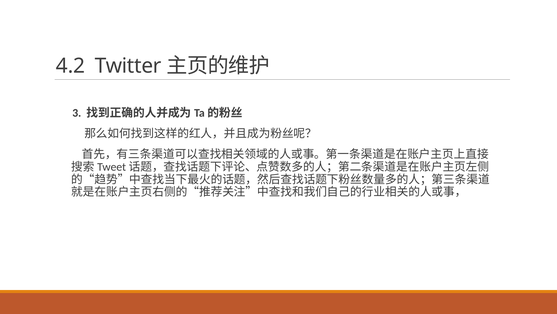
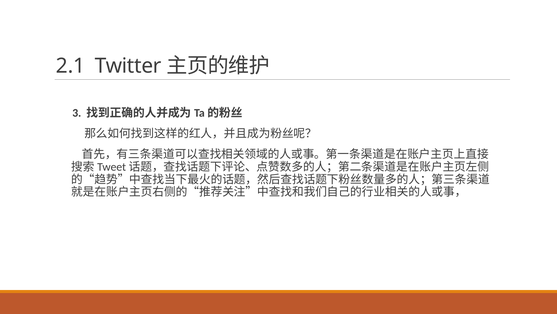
4.2: 4.2 -> 2.1 (70, 66)
